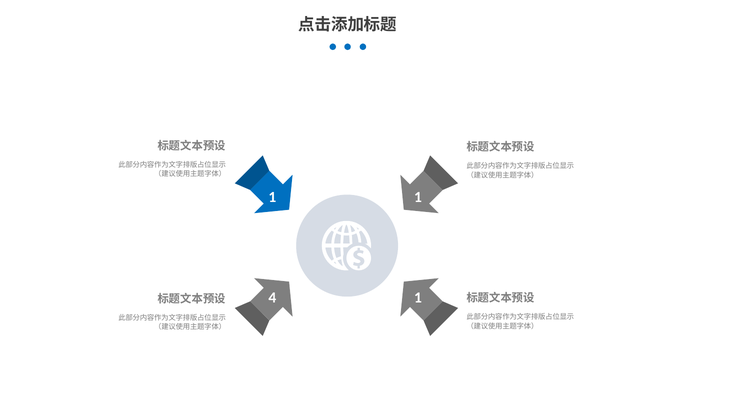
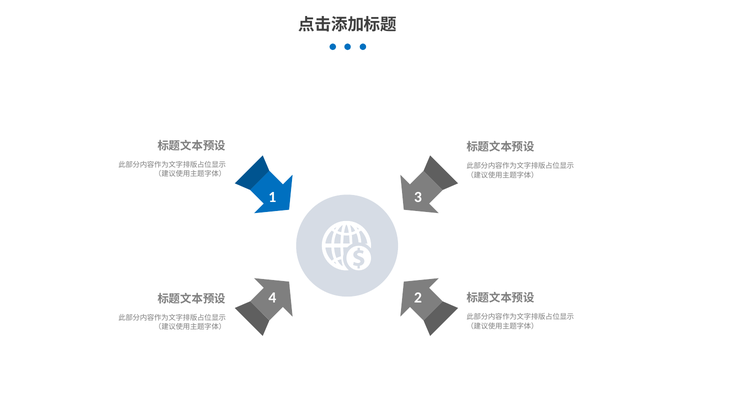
1 1: 1 -> 3 (418, 197)
4 1: 1 -> 2 (418, 297)
